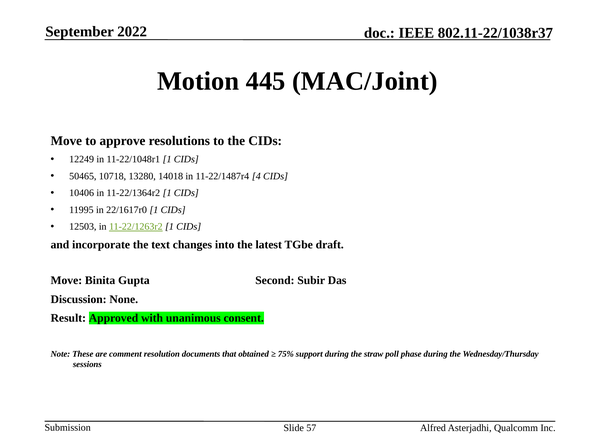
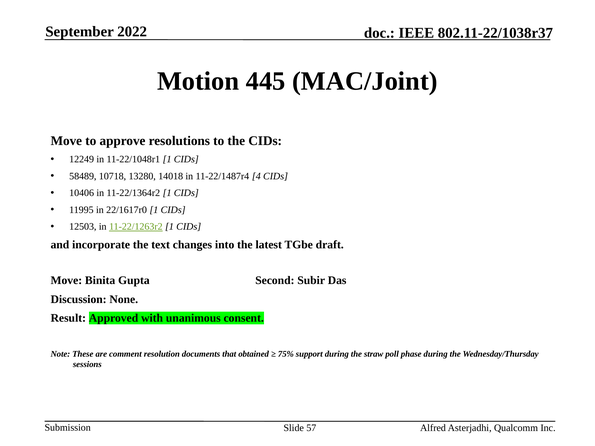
50465: 50465 -> 58489 (83, 176)
